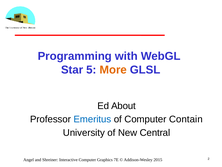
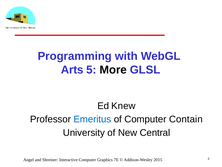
Star: Star -> Arts (72, 70)
More colour: orange -> black (113, 70)
About: About -> Knew (123, 106)
